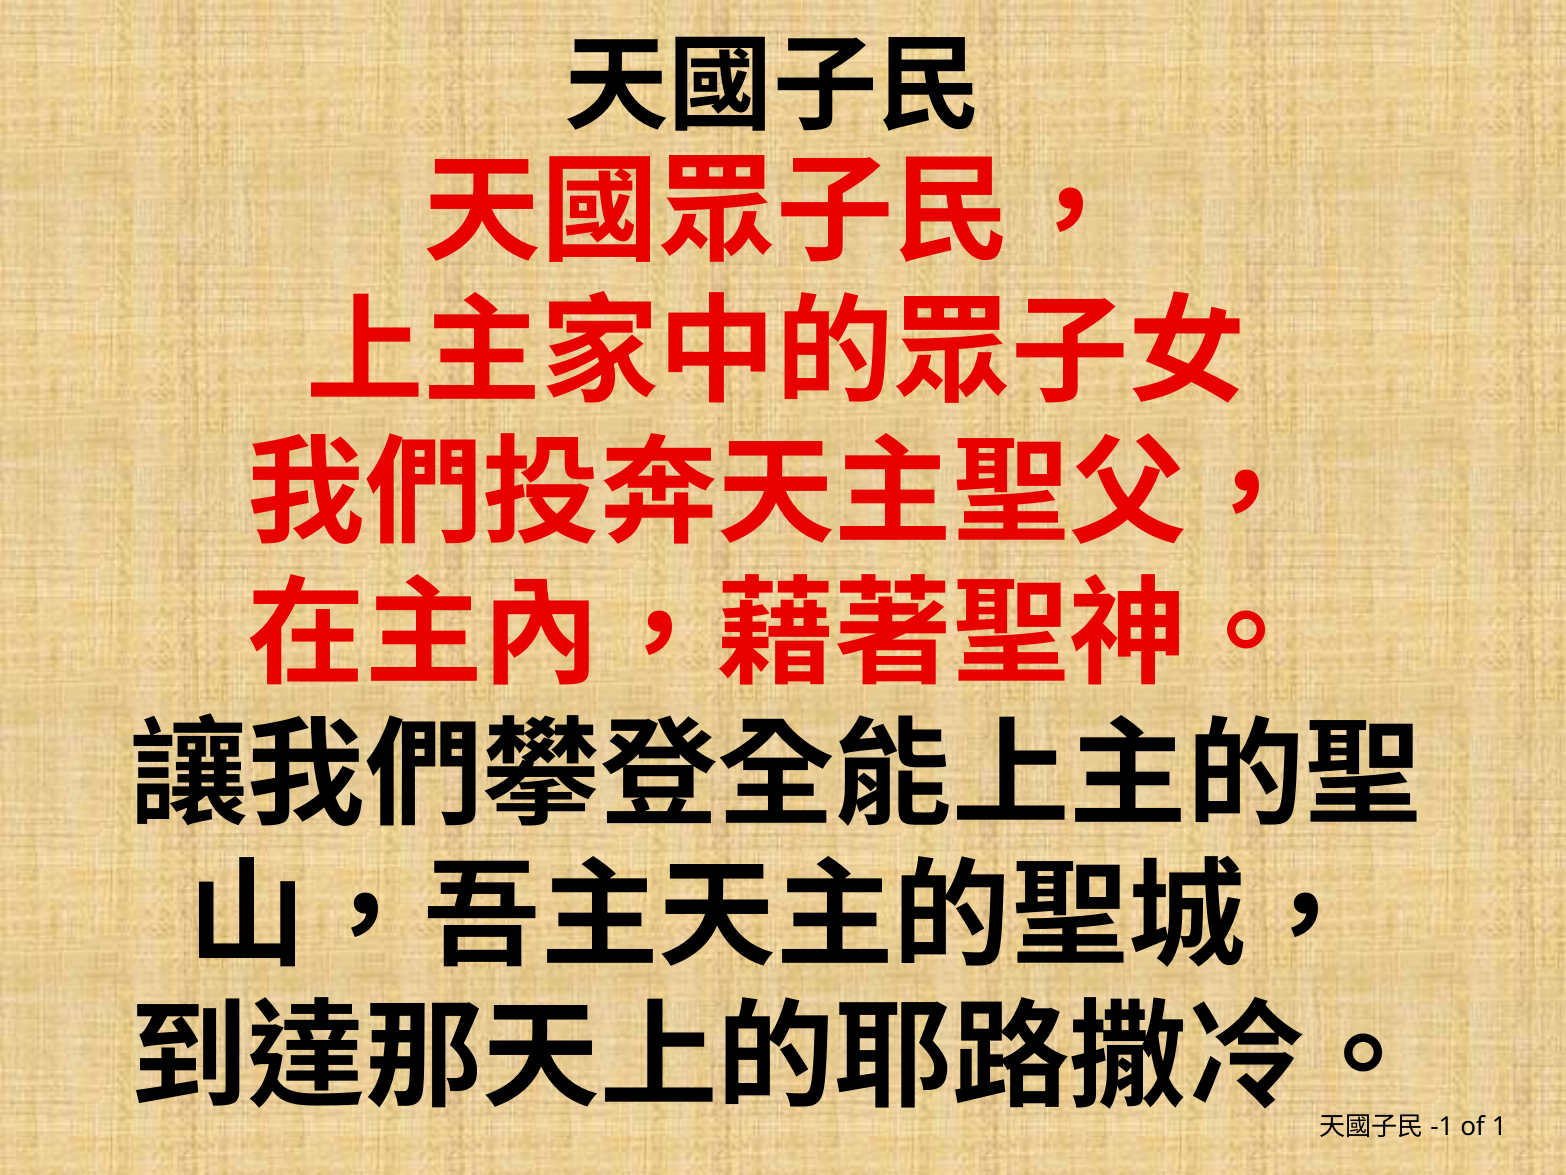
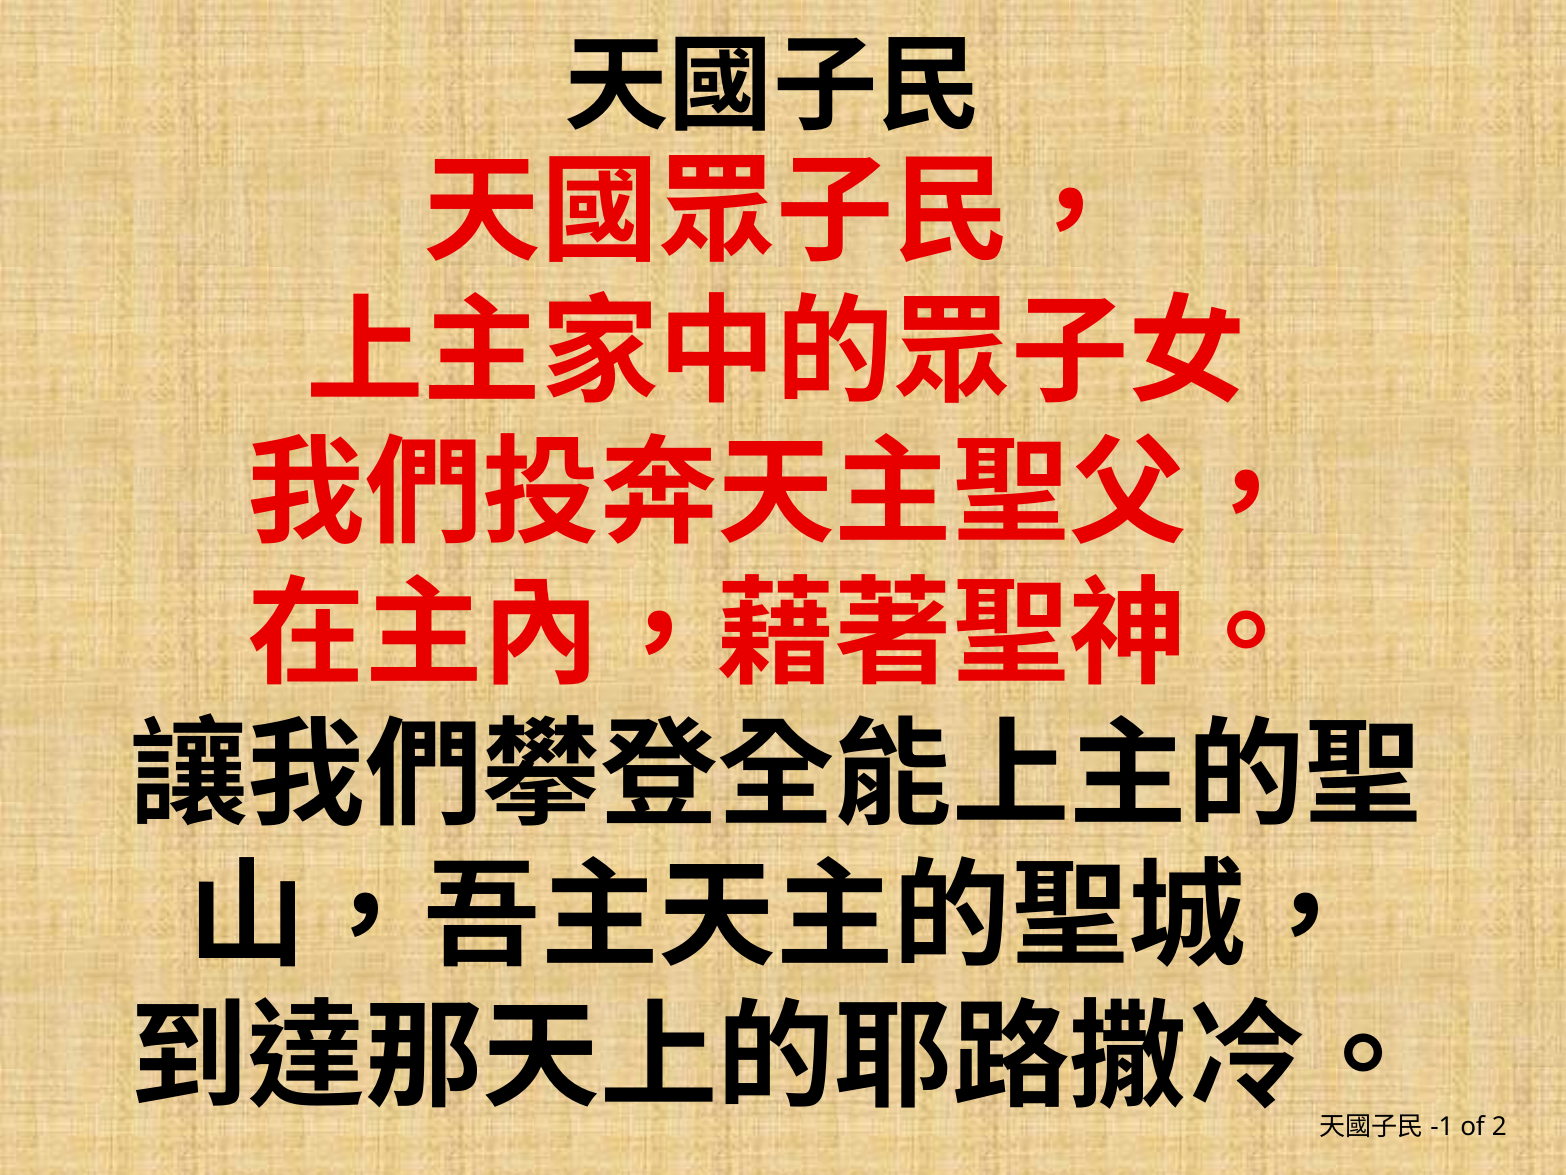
1: 1 -> 2 (1499, 1126)
